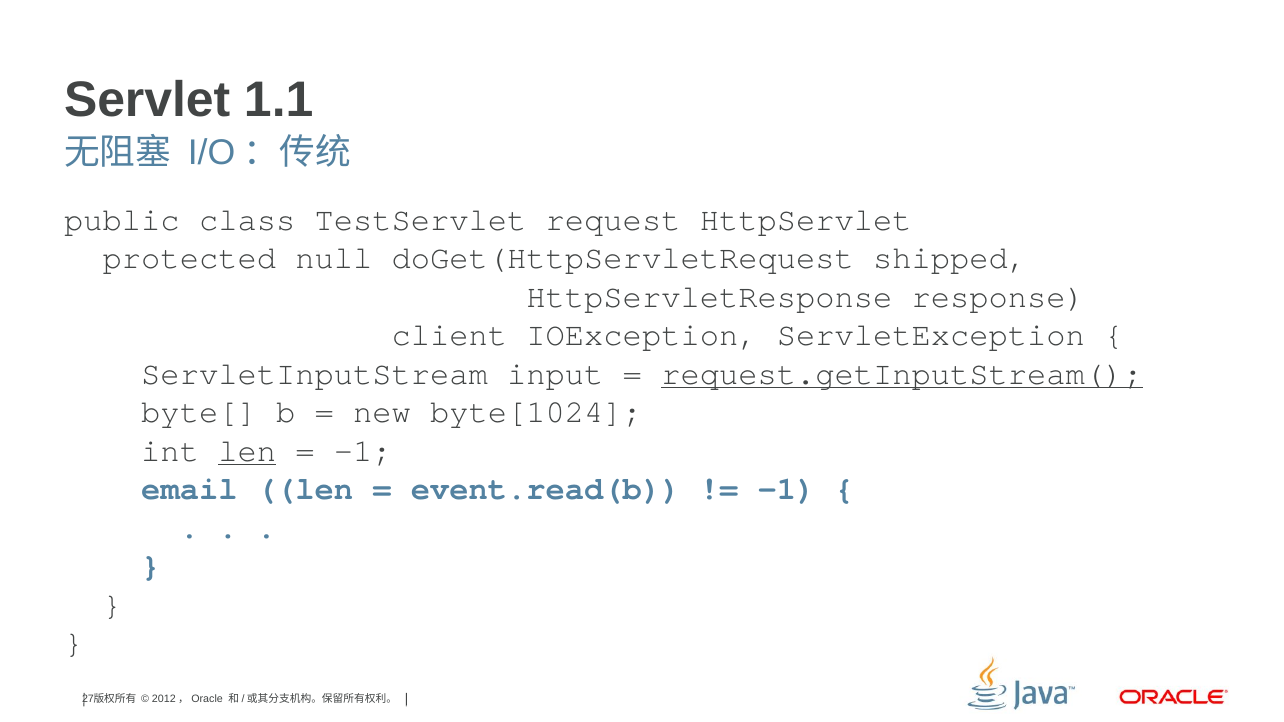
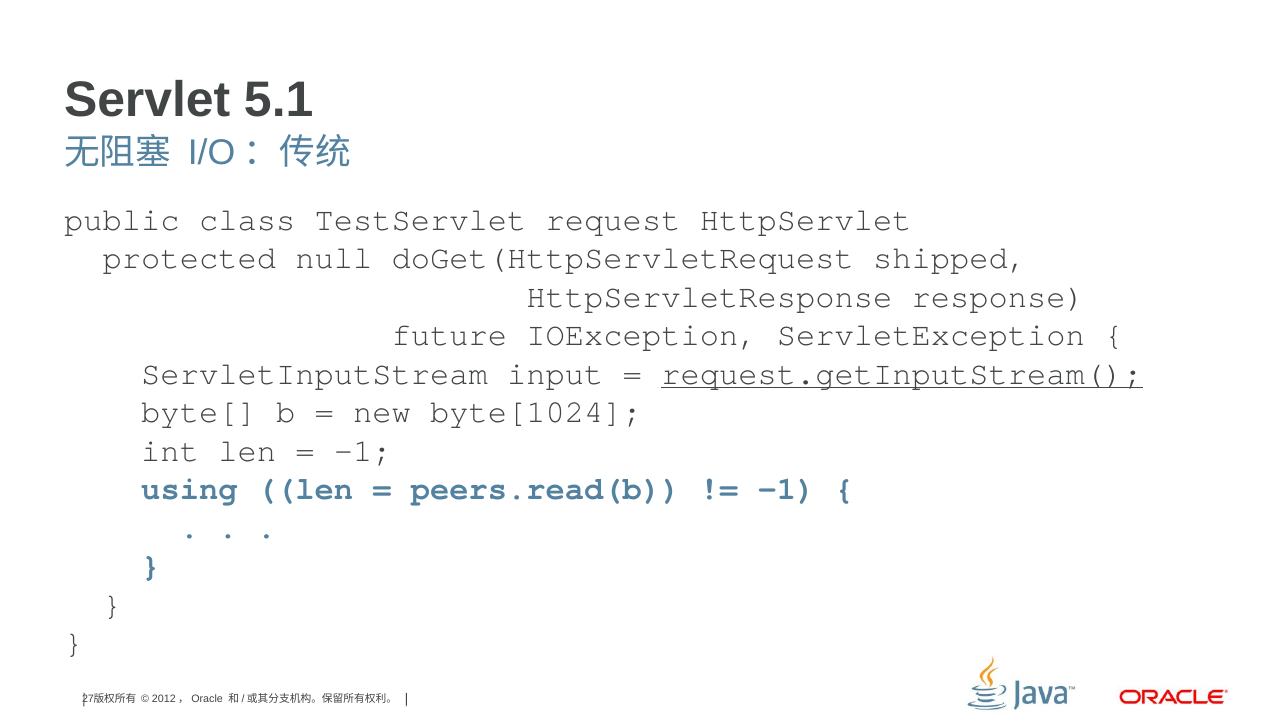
1.1: 1.1 -> 5.1 (279, 100)
client: client -> future (449, 335)
len underline: present -> none (247, 451)
email: email -> using (189, 489)
event.read(b: event.read(b -> peers.read(b (546, 489)
